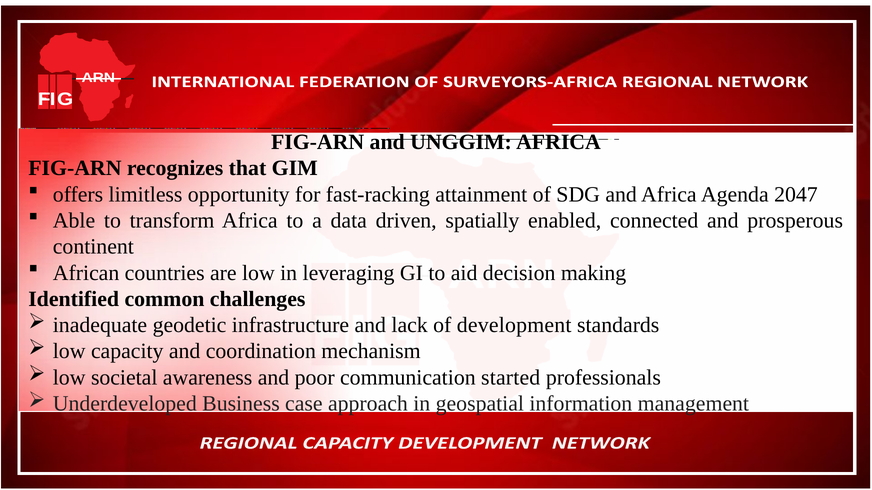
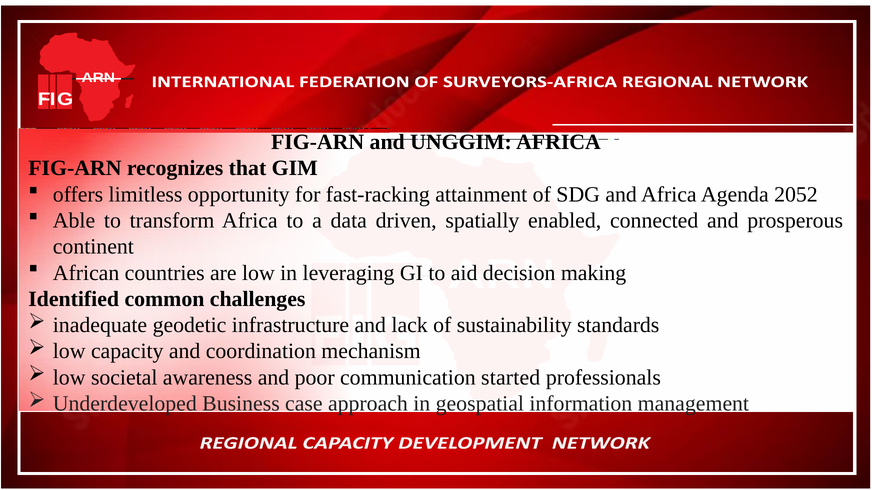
2047: 2047 -> 2052 (796, 195)
development: development -> sustainability (514, 325)
